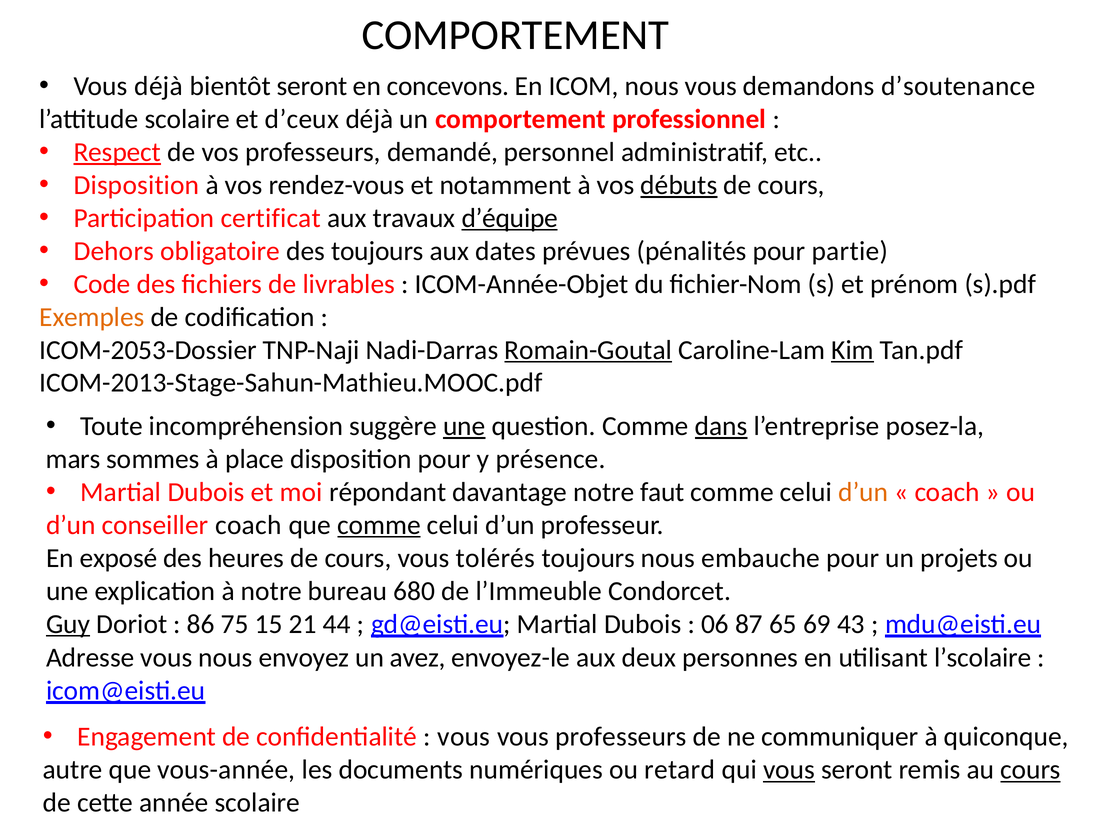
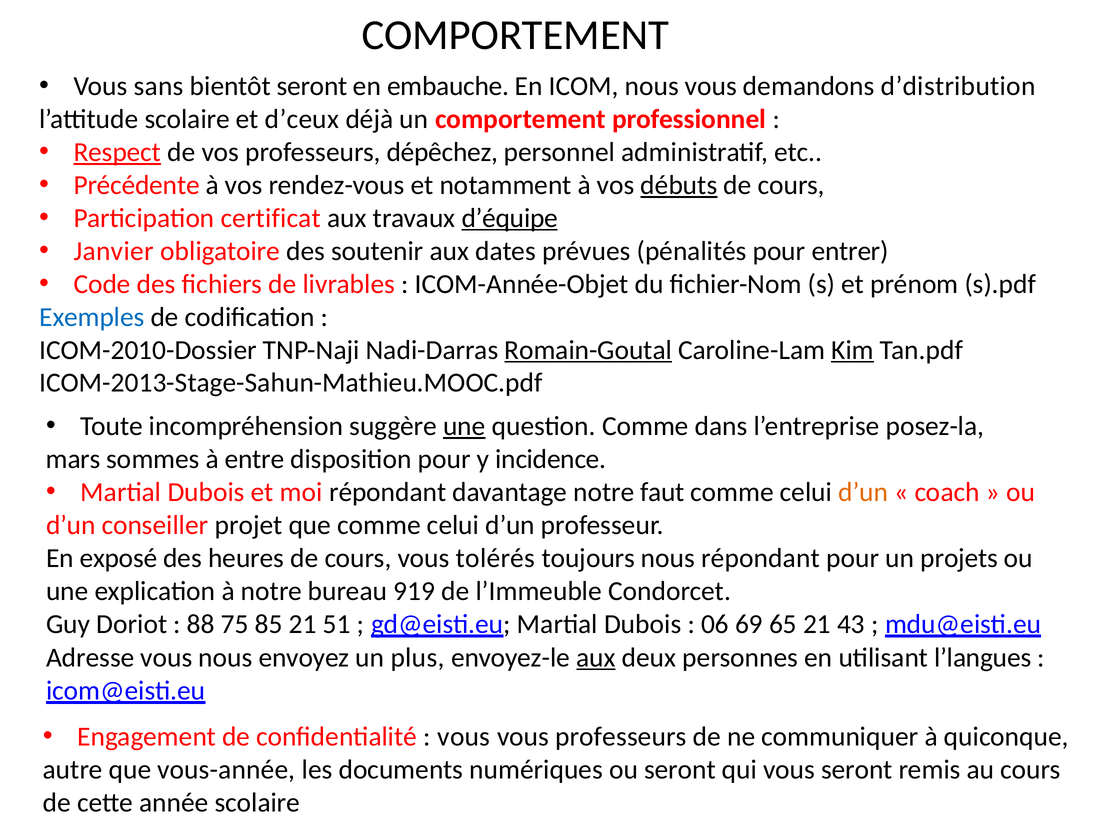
Vous déjà: déjà -> sans (159, 86)
concevons: concevons -> embauche (448, 86)
d’soutenance: d’soutenance -> d’distribution (958, 86)
demandé: demandé -> dépêchez (442, 152)
Disposition: Disposition -> Précédente (137, 185)
Dehors: Dehors -> Janvier (114, 251)
des toujours: toujours -> soutenir (377, 251)
partie: partie -> entrer (850, 251)
Exemples colour: orange -> blue (92, 317)
ICOM-2053-Dossier: ICOM-2053-Dossier -> ICOM-2010-Dossier (148, 350)
dans underline: present -> none (721, 426)
place: place -> entre (255, 459)
présence: présence -> incidence (551, 459)
conseiller coach: coach -> projet (249, 525)
comme underline: present -> none (379, 525)
nous embauche: embauche -> répondant (761, 558)
680: 680 -> 919 (414, 591)
Guy underline: present -> none (68, 624)
86: 86 -> 88 (201, 624)
15: 15 -> 85 (269, 624)
44: 44 -> 51 (337, 624)
87: 87 -> 69 (749, 624)
65 69: 69 -> 21 (817, 624)
avez: avez -> plus (418, 658)
aux underline: none -> present (596, 658)
l’scolaire: l’scolaire -> l’langues (983, 658)
ou retard: retard -> seront (680, 770)
vous underline: present -> none (789, 770)
cours underline: present -> none (1031, 770)
